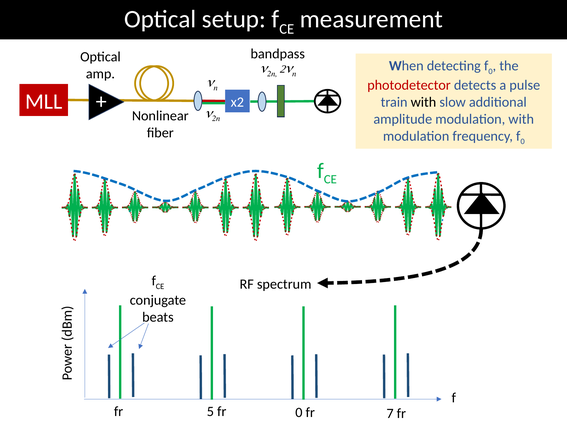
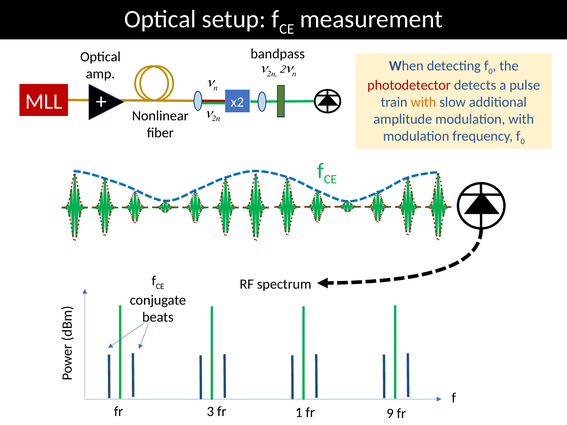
with colour: black -> orange (423, 102)
5: 5 -> 3 (210, 412)
fr 0: 0 -> 1 (299, 413)
7: 7 -> 9 (390, 414)
